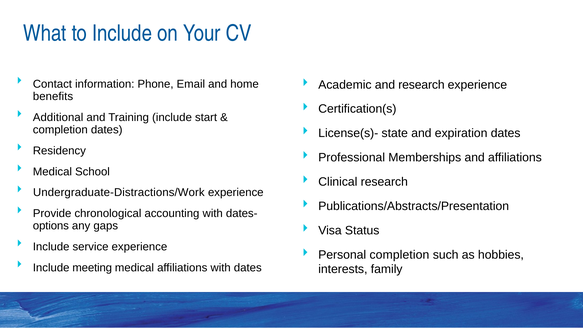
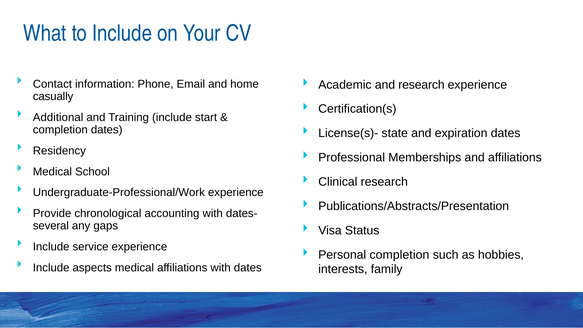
benefits: benefits -> casually (53, 96)
Undergraduate-Distractions/Work: Undergraduate-Distractions/Work -> Undergraduate-Professional/Work (119, 193)
options: options -> several (51, 226)
meeting: meeting -> aspects (92, 268)
